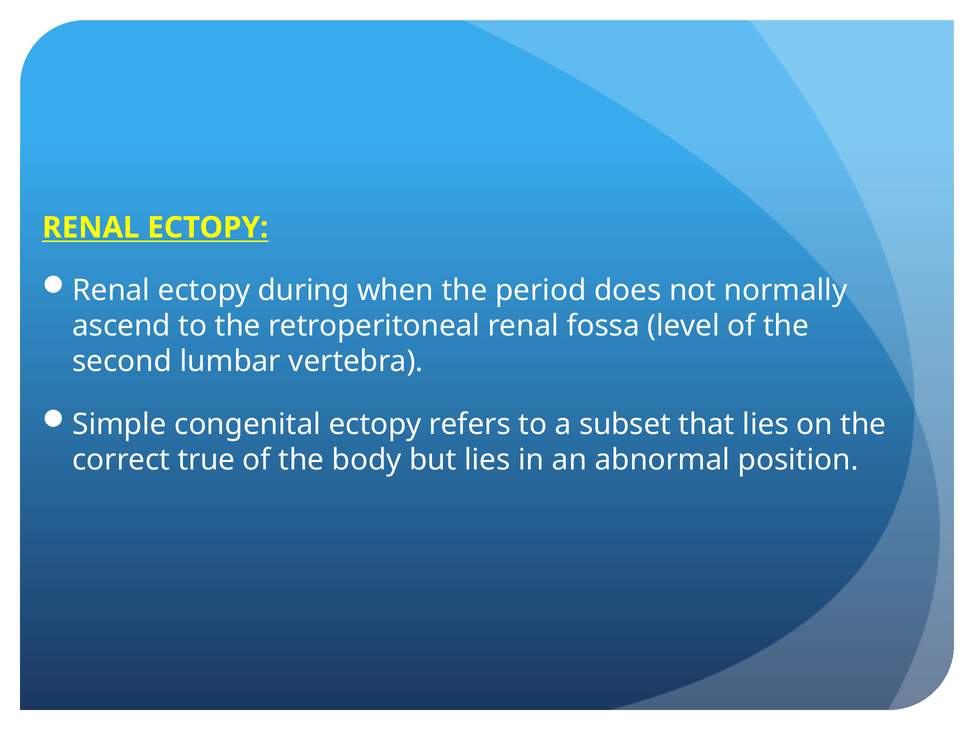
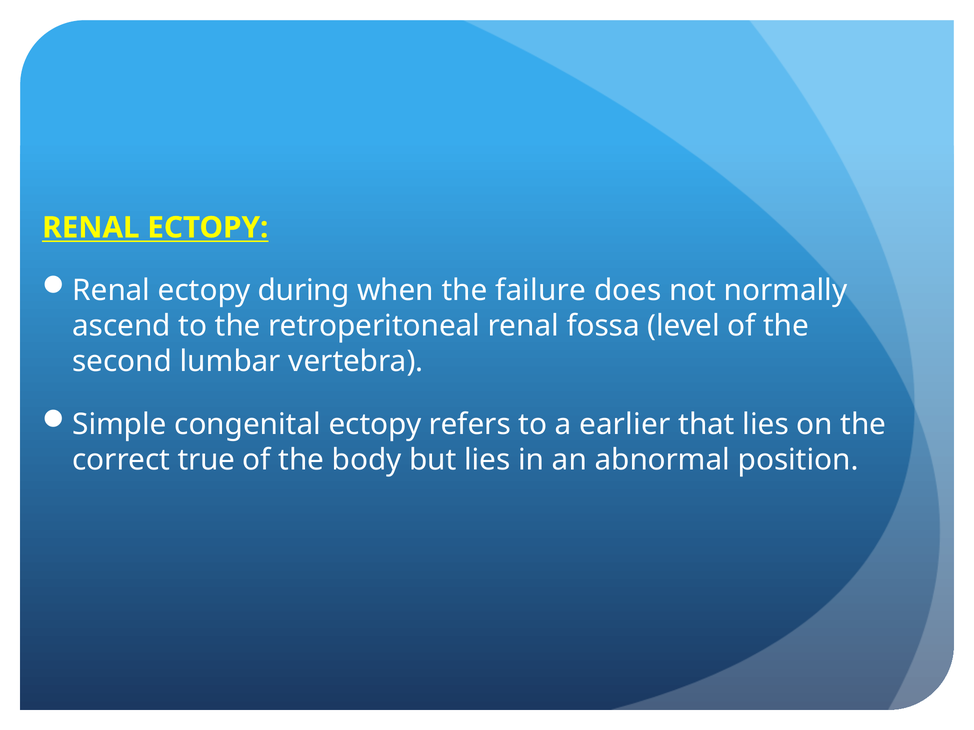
period: period -> failure (541, 291)
subset: subset -> earlier (625, 425)
